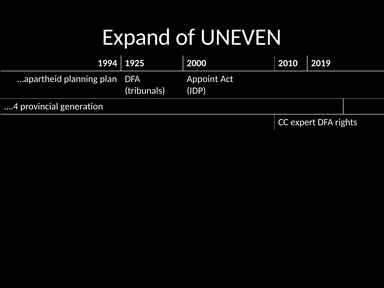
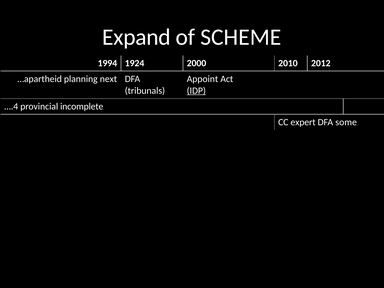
UNEVEN: UNEVEN -> SCHEME (241, 37)
1925: 1925 -> 1924 (135, 63)
2019: 2019 -> 2012 (321, 63)
plan: plan -> next (108, 79)
IDP underline: none -> present (196, 91)
generation: generation -> incomplete (82, 107)
rights: rights -> some (346, 122)
